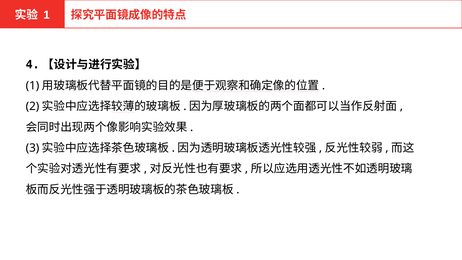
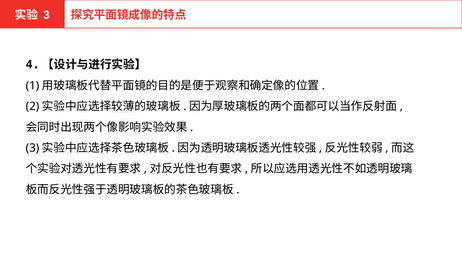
1: 1 -> 3 (47, 15)
